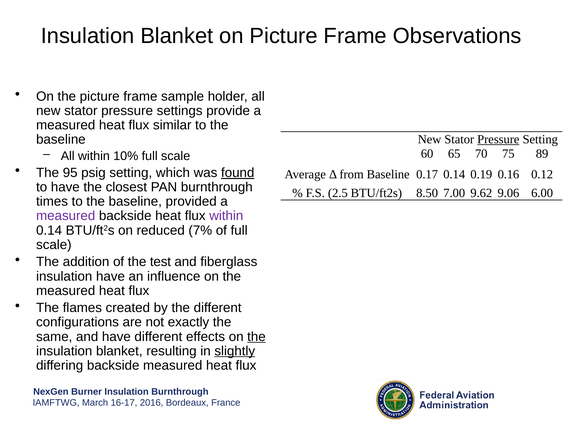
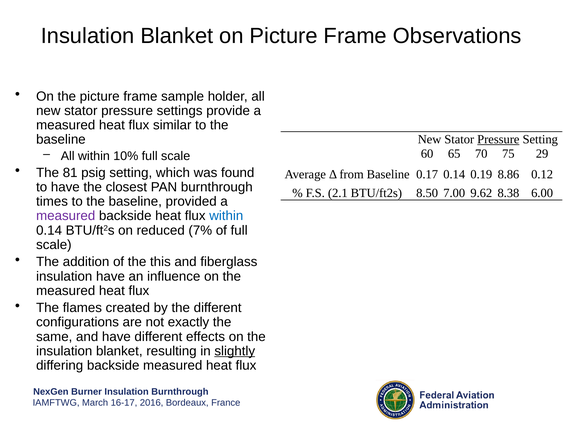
89: 89 -> 29 (542, 153)
95: 95 -> 81 (70, 172)
found underline: present -> none (238, 172)
0.16: 0.16 -> 8.86 (508, 174)
2.5: 2.5 -> 2.1 (338, 193)
9.06: 9.06 -> 8.38 (508, 193)
within colour: purple -> blue (226, 216)
test: test -> this (160, 261)
the underline: present -> none (256, 336)
